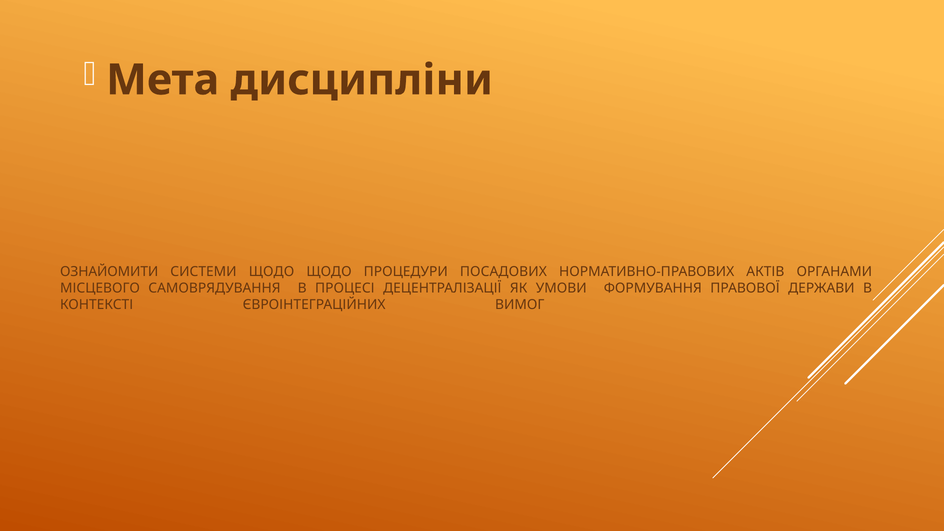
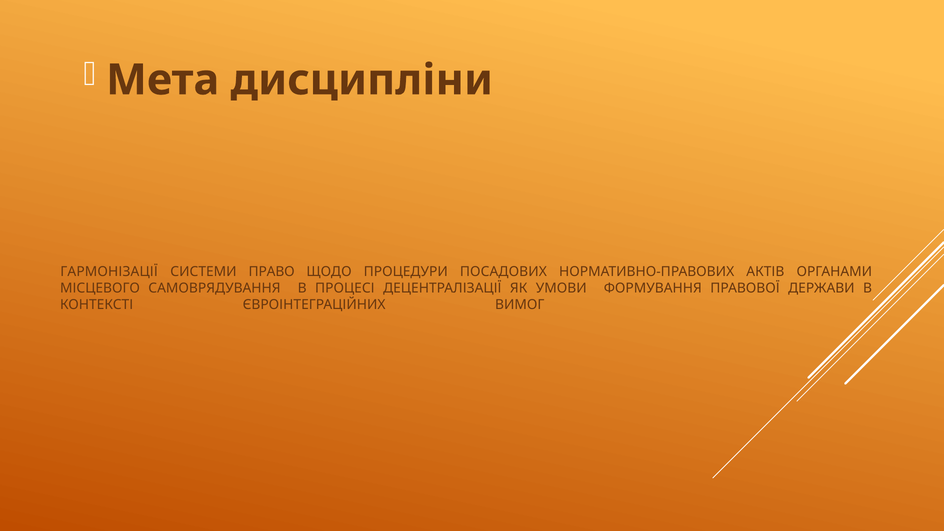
ОЗНАЙОМИТИ: ОЗНАЙОМИТИ -> ГАРМОНІЗАЦІЇ (109, 272)
СИСТЕМИ ЩОДО: ЩОДО -> ПРАВО (272, 272)
